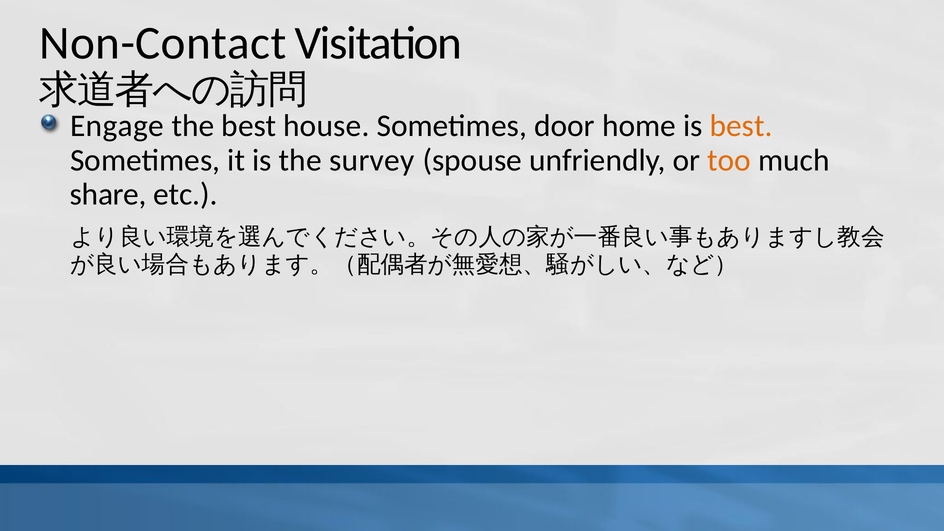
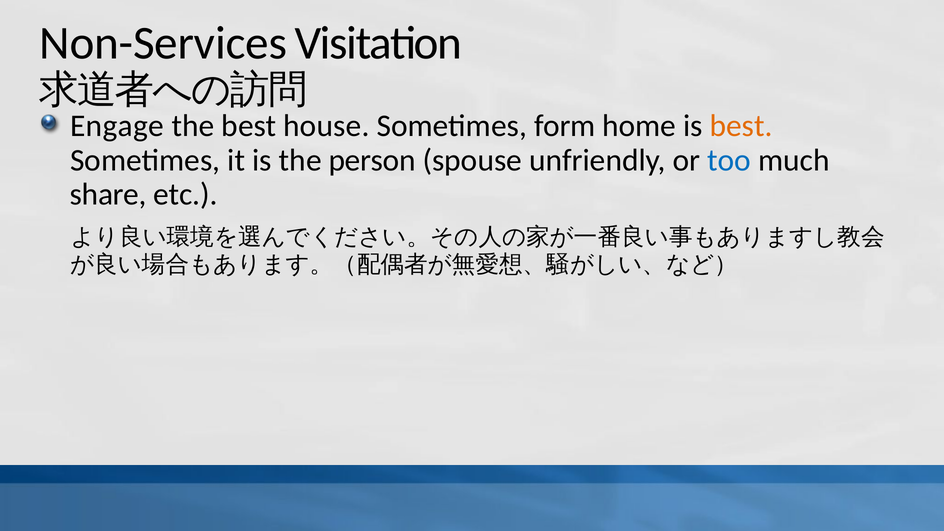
Non-Contact: Non-Contact -> Non-Services (163, 43)
door: door -> form (565, 126)
survey: survey -> person (372, 160)
too colour: orange -> blue (729, 160)
